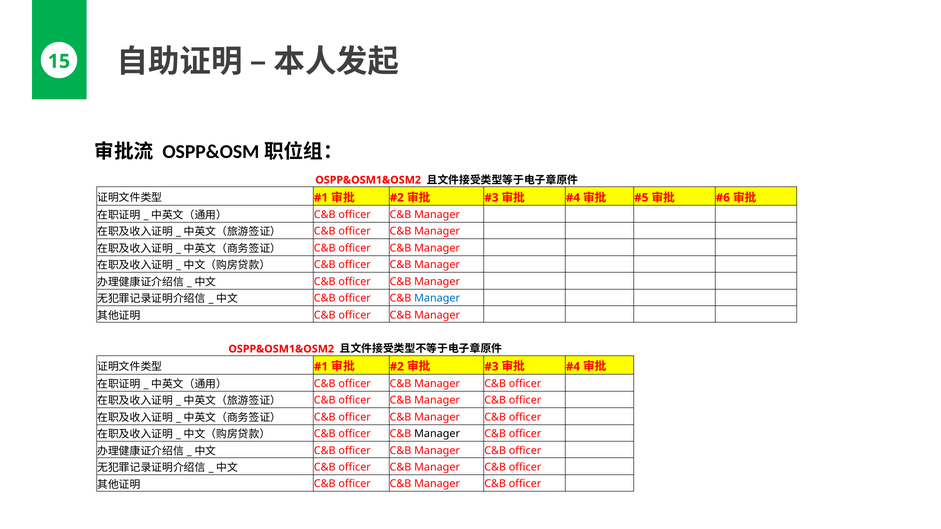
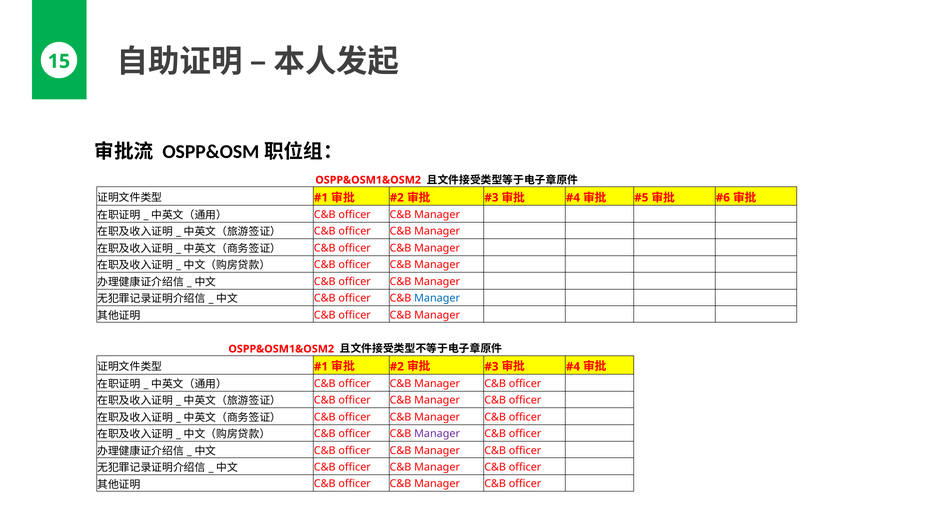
Manager colour: black -> purple (437, 434)
